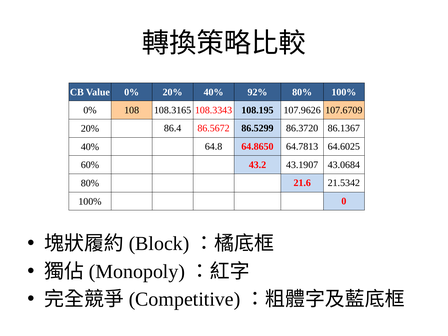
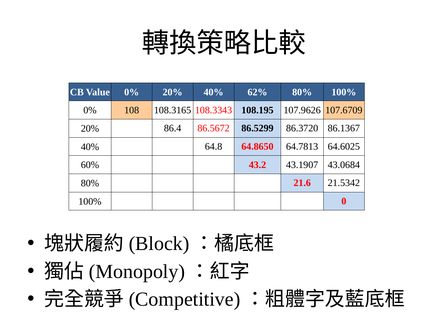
92%: 92% -> 62% (257, 92)
